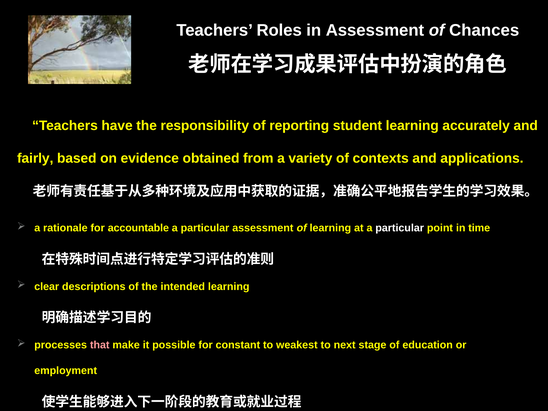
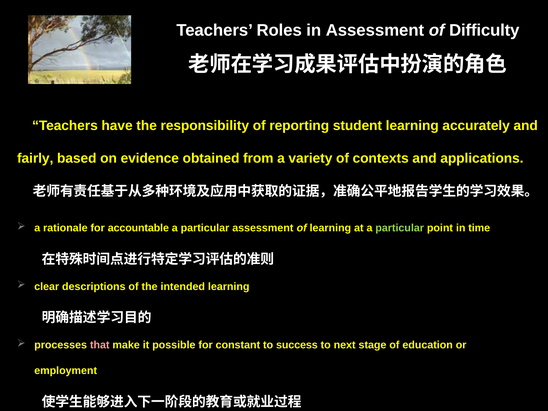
Chances: Chances -> Difficulty (484, 30)
particular colour: white -> light green (400, 228)
weakest: weakest -> success (297, 345)
